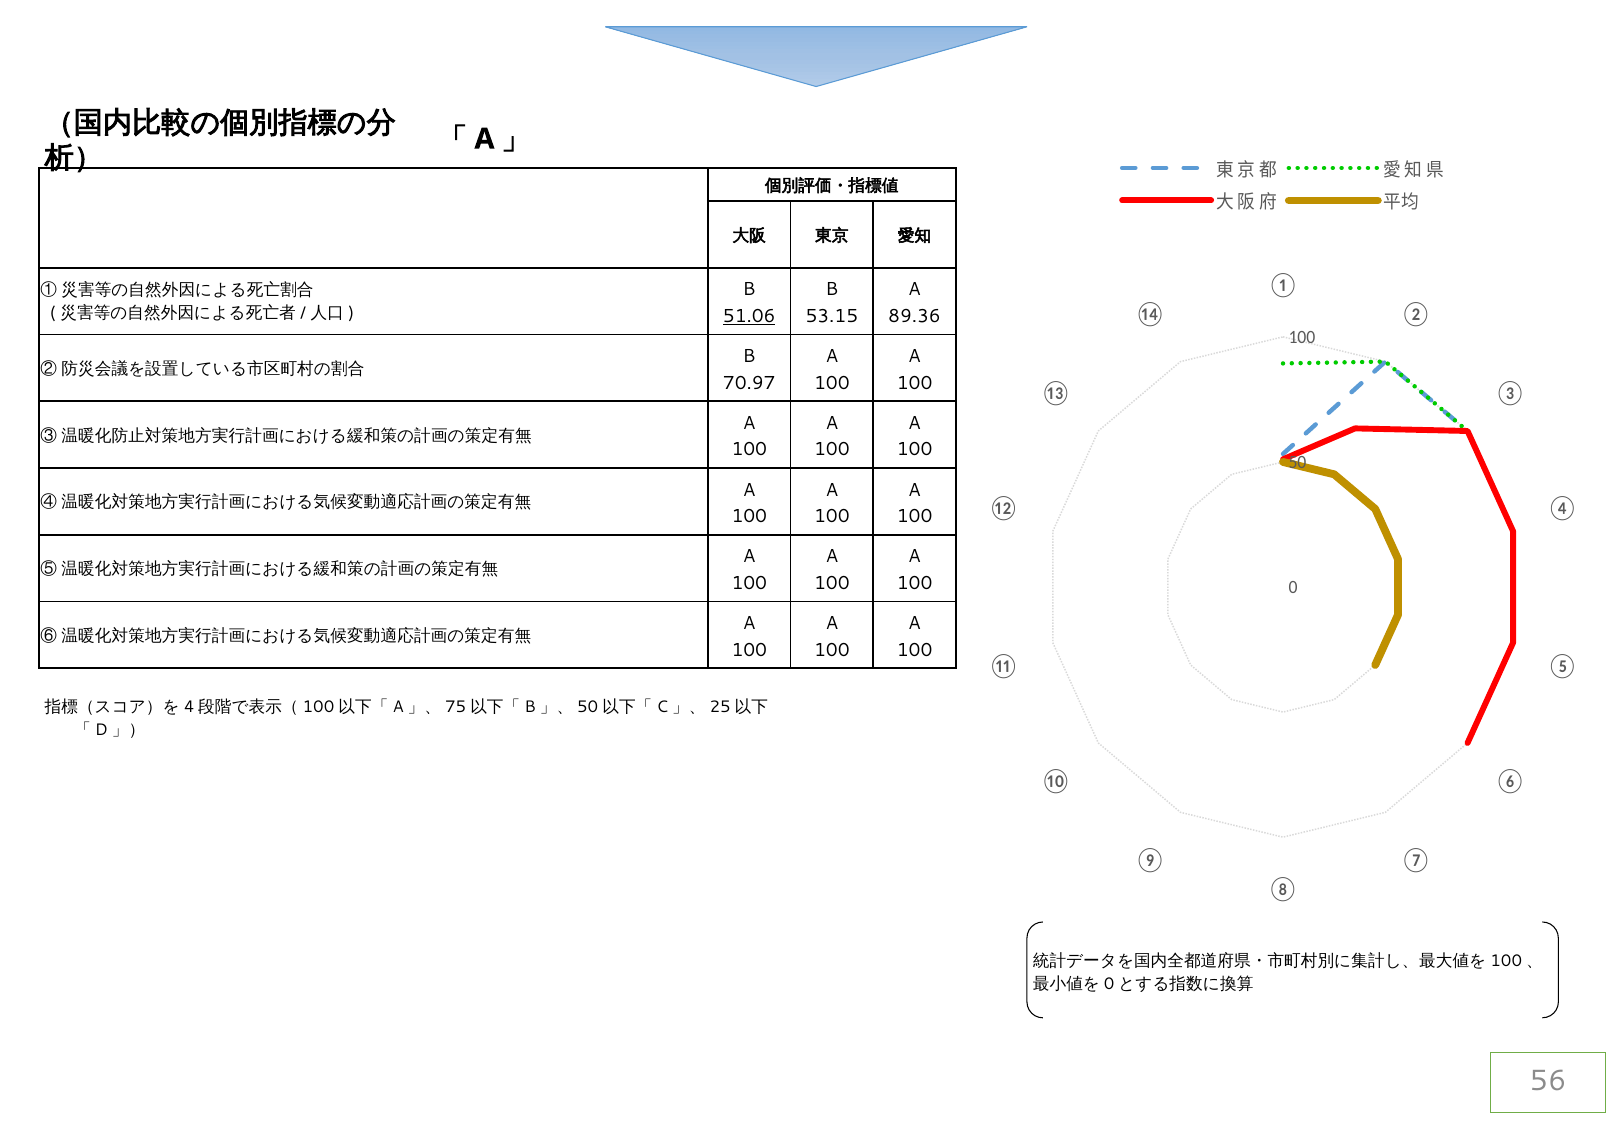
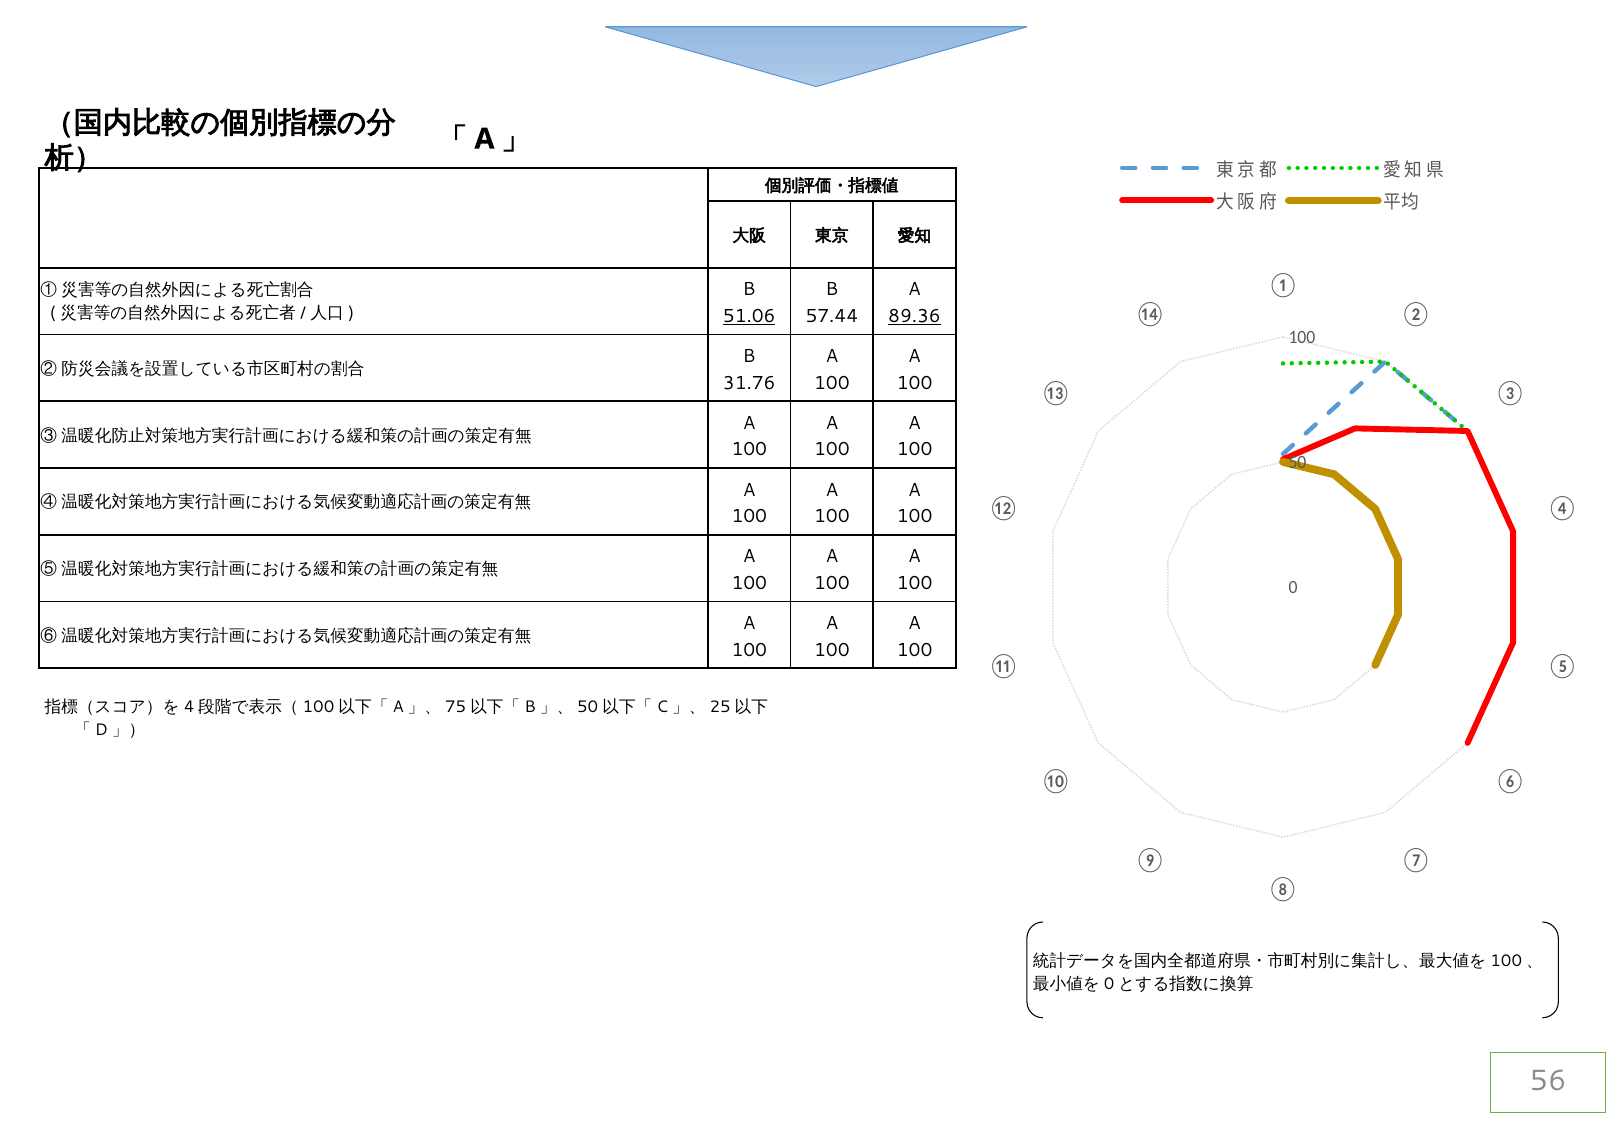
53.15: 53.15 -> 57.44 (832, 316)
89.36 underline: none -> present (914, 316)
70.97: 70.97 -> 31.76 (749, 383)
